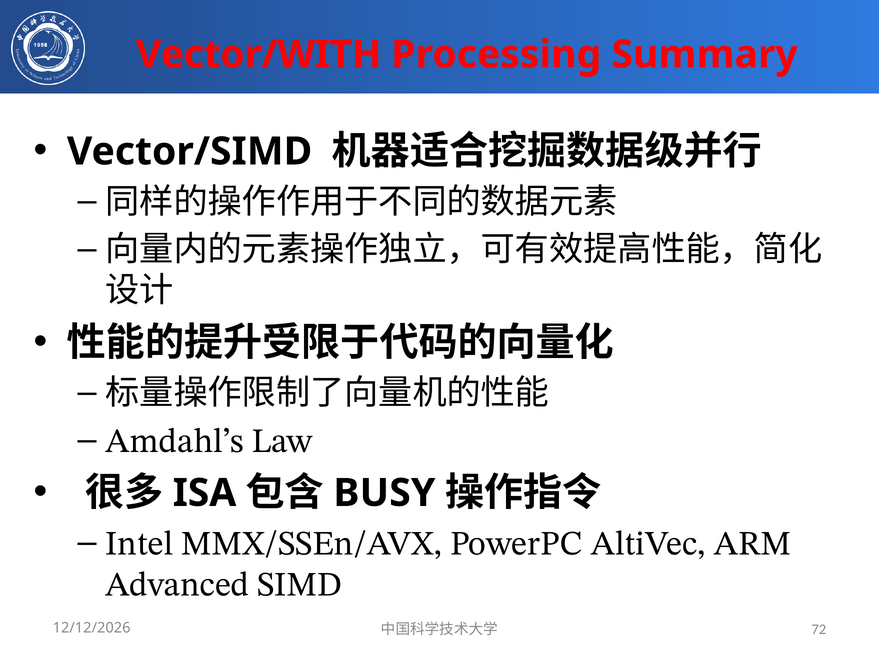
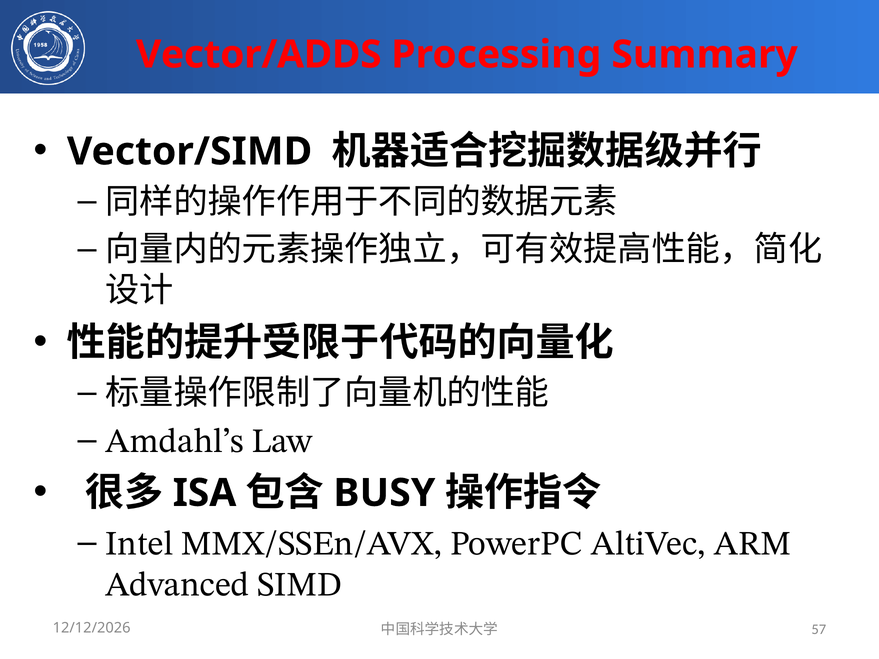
Vector/WITH: Vector/WITH -> Vector/ADDS (259, 55)
72: 72 -> 57 (819, 629)
